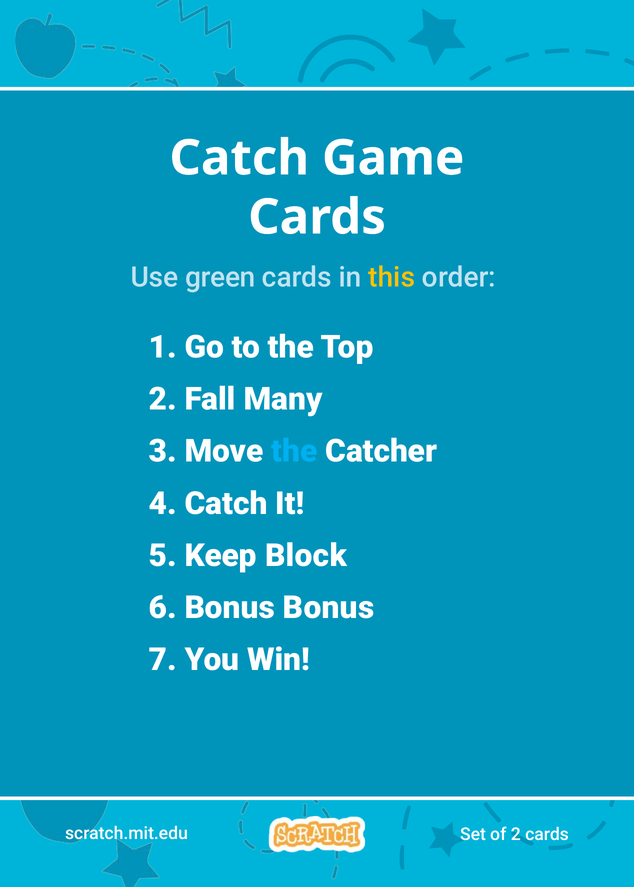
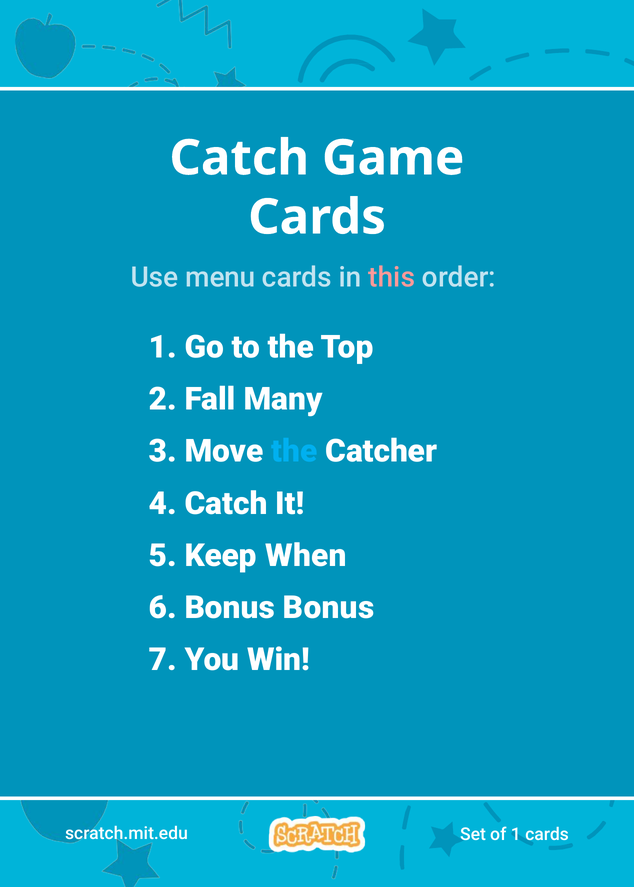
green: green -> menu (220, 278)
this colour: yellow -> pink (392, 278)
Block: Block -> When (306, 556)
2: 2 -> 1 (516, 835)
